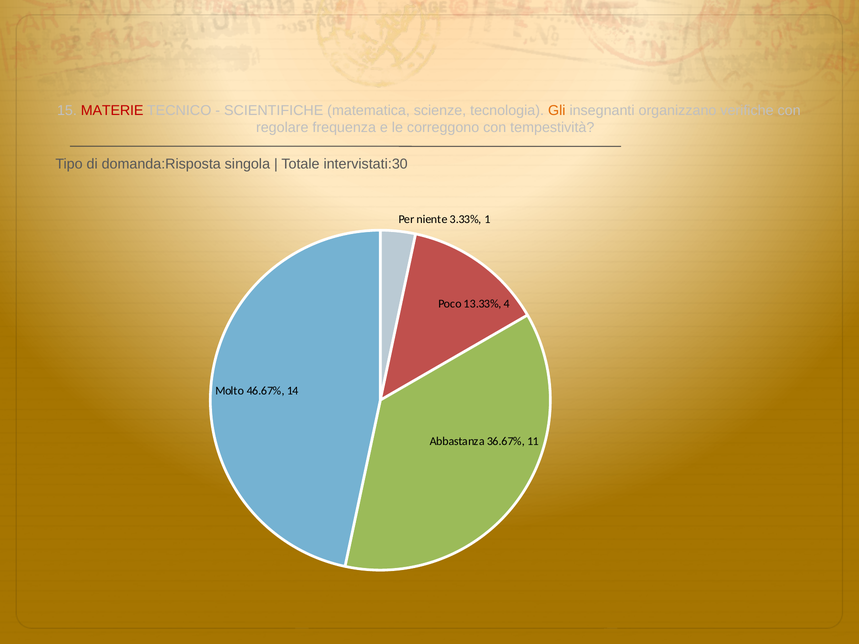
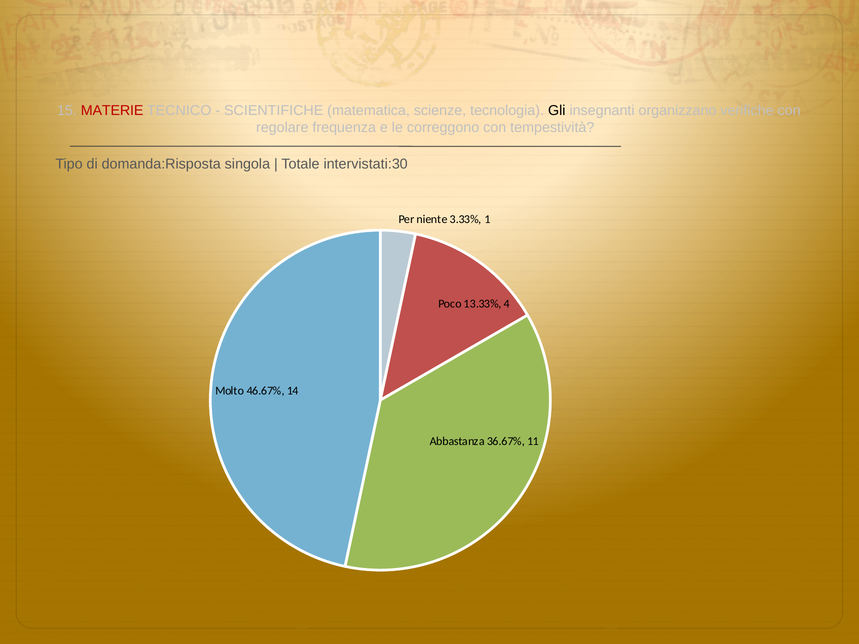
Gli colour: orange -> black (557, 110)
